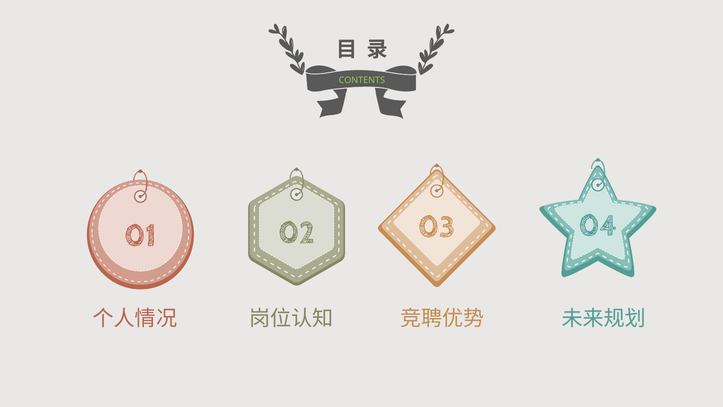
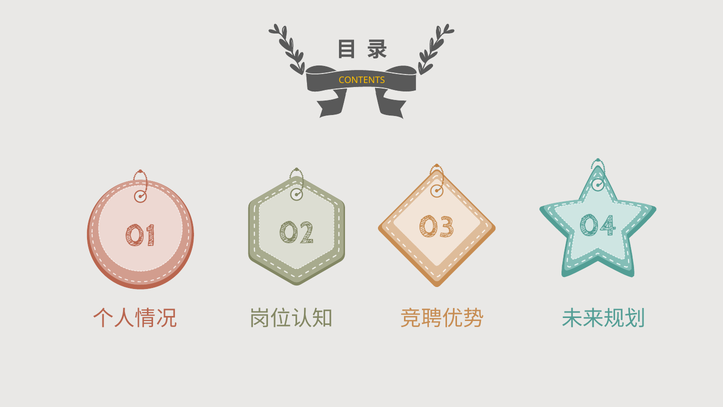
CONTENTS colour: light green -> yellow (362, 80)
